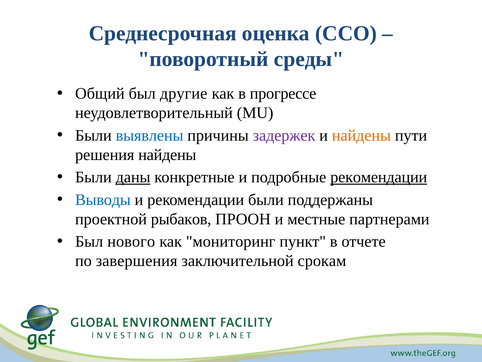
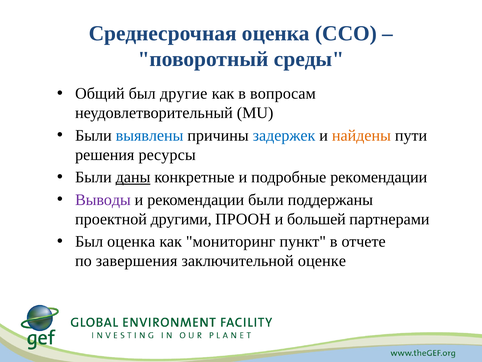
прогрессе: прогрессе -> вопросам (283, 94)
задержек colour: purple -> blue (284, 135)
решения найдены: найдены -> ресурсы (167, 155)
рекомендации underline: present -> none (379, 177)
Выводы colour: blue -> purple (103, 200)
рыбаков: рыбаков -> другими (181, 219)
местные: местные -> большей (316, 219)
Был нового: нового -> оценка (131, 241)
срокам: срокам -> оценке (322, 261)
